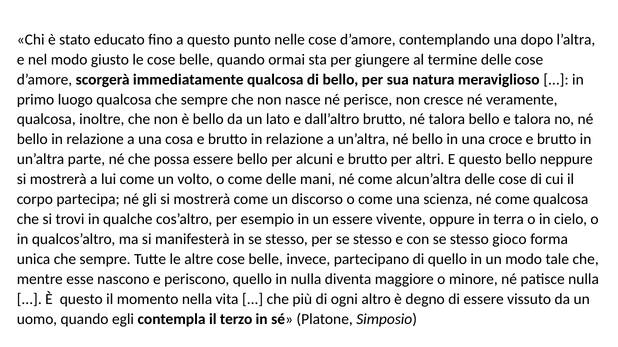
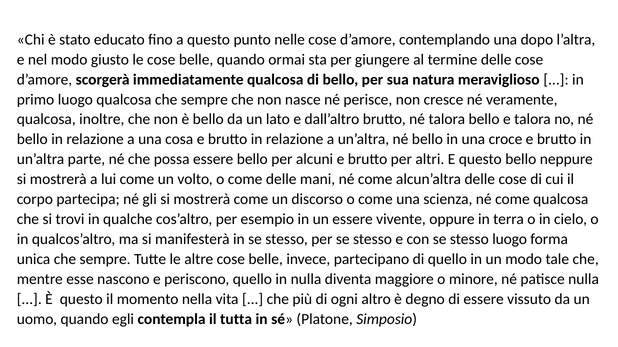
stesso gioco: gioco -> luogo (510, 240)
terzo: terzo -> tutta (236, 320)
